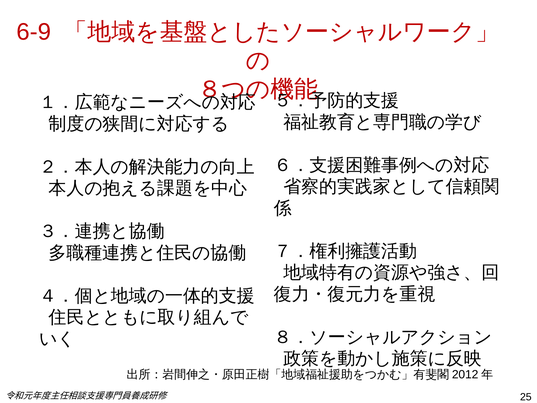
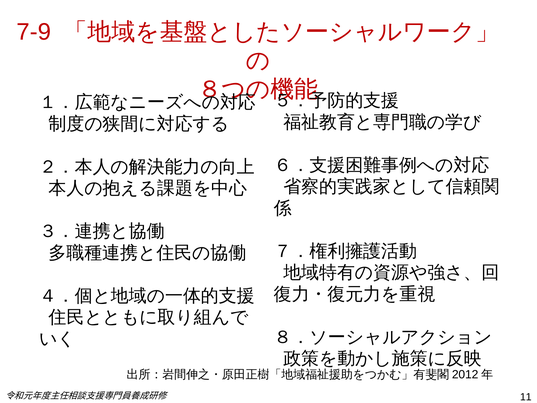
6-9: 6-9 -> 7-9 (34, 32)
25: 25 -> 11 (526, 397)
